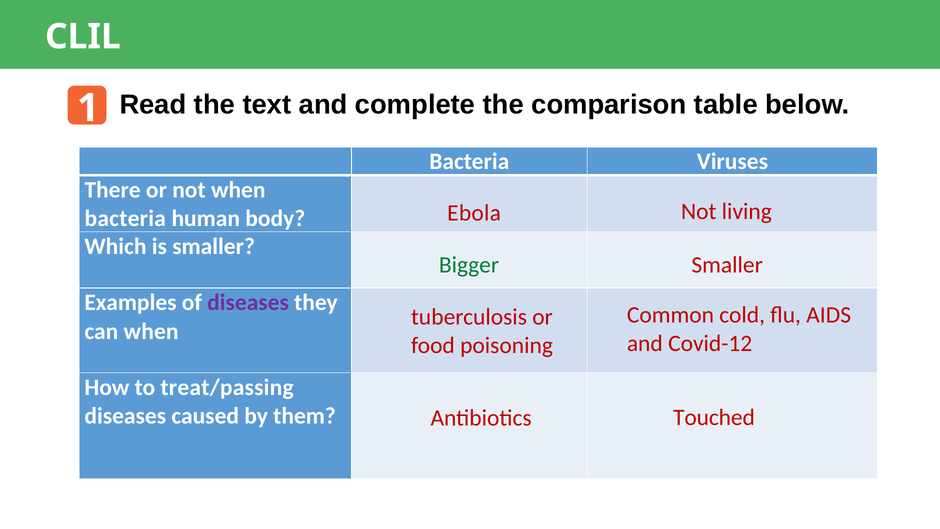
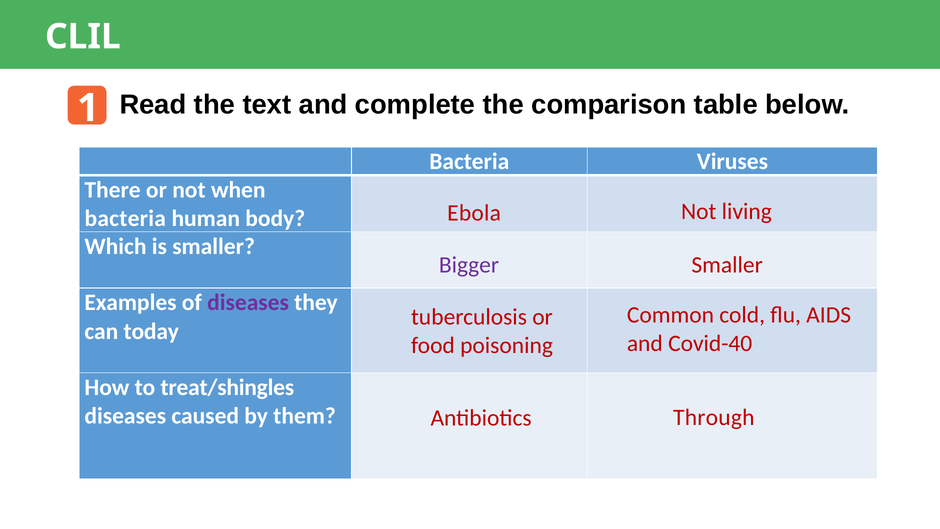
Bigger colour: green -> purple (469, 265)
can when: when -> today (151, 331)
Covid-12: Covid-12 -> Covid-40 (710, 343)
treat/passing: treat/passing -> treat/shingles (227, 387)
Touched: Touched -> Through (714, 417)
